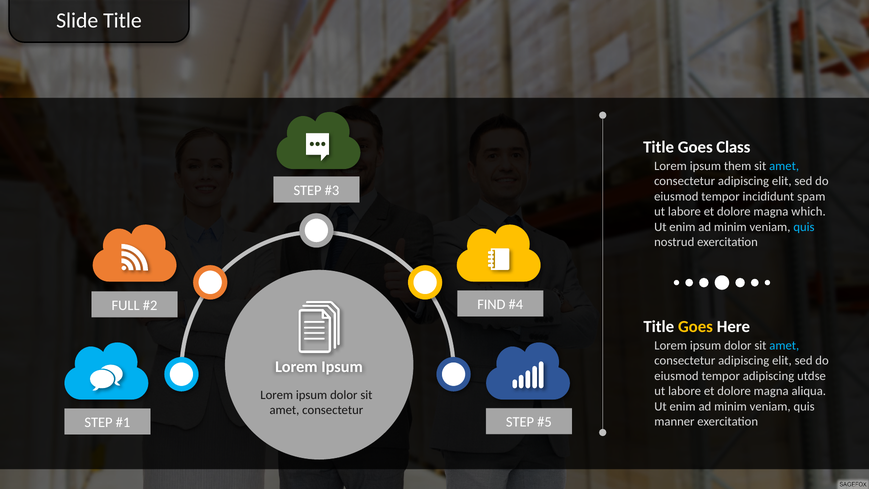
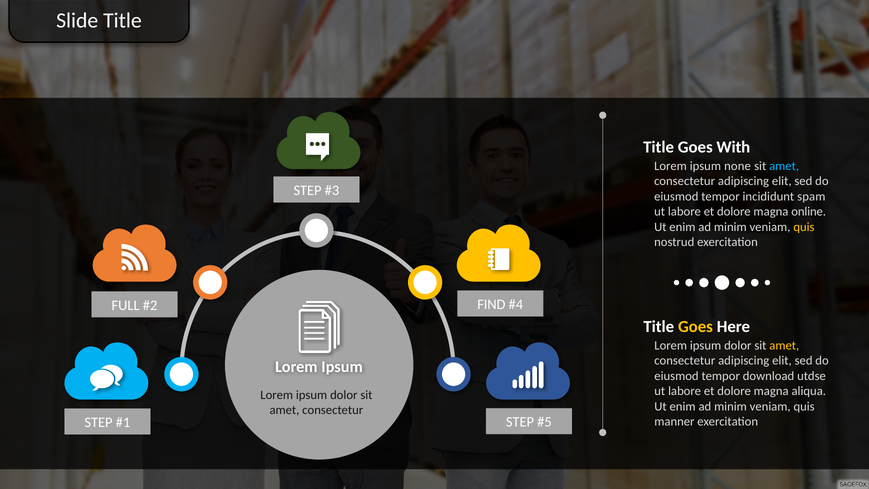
Class: Class -> With (733, 147)
them: them -> none (738, 166)
which: which -> online (809, 212)
quis colour: light blue -> yellow (804, 227)
amet colour: light blue -> yellow (784, 345)
tempor adipiscing: adipiscing -> download (769, 376)
